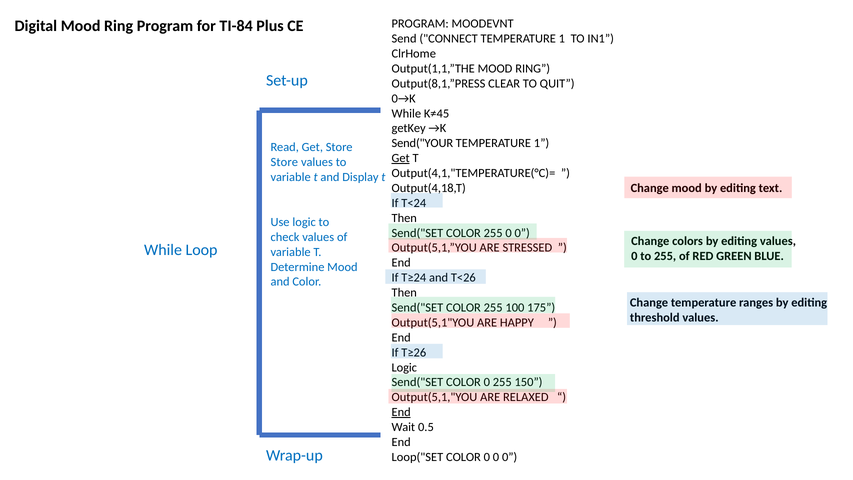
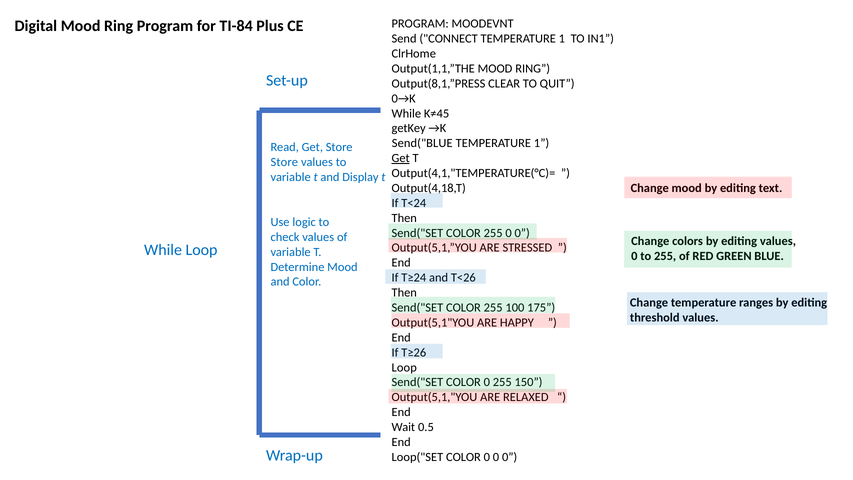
Send("YOUR: Send("YOUR -> Send("BLUE (422, 143)
Logic: Logic -> Loop (404, 367)
End underline: present -> none (401, 412)
